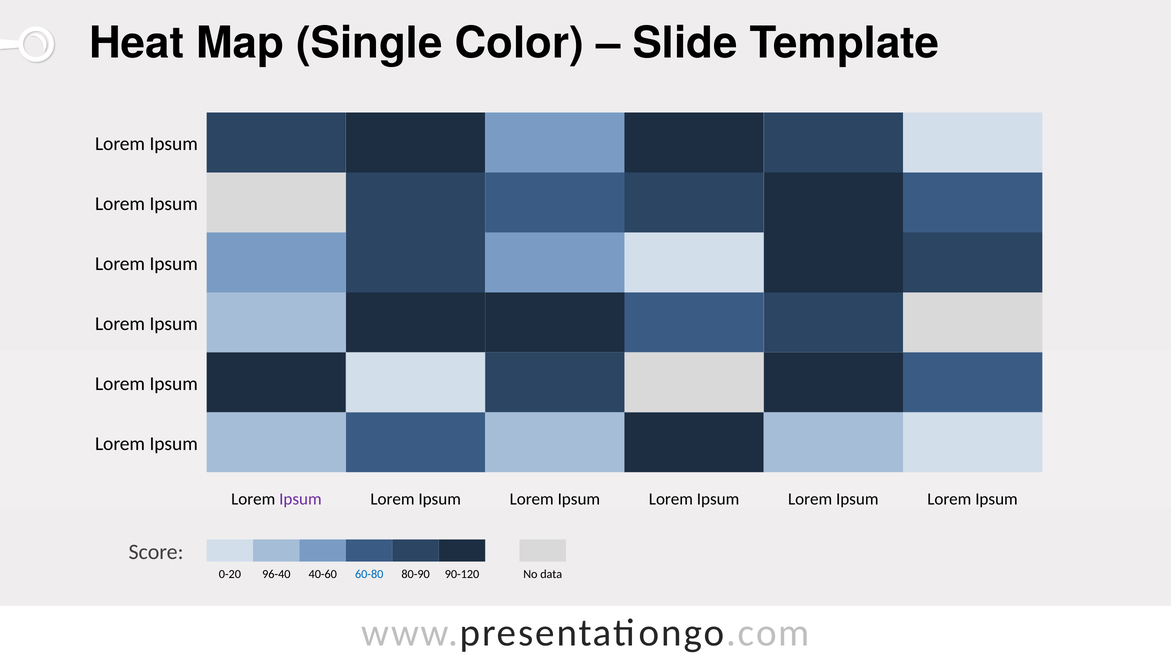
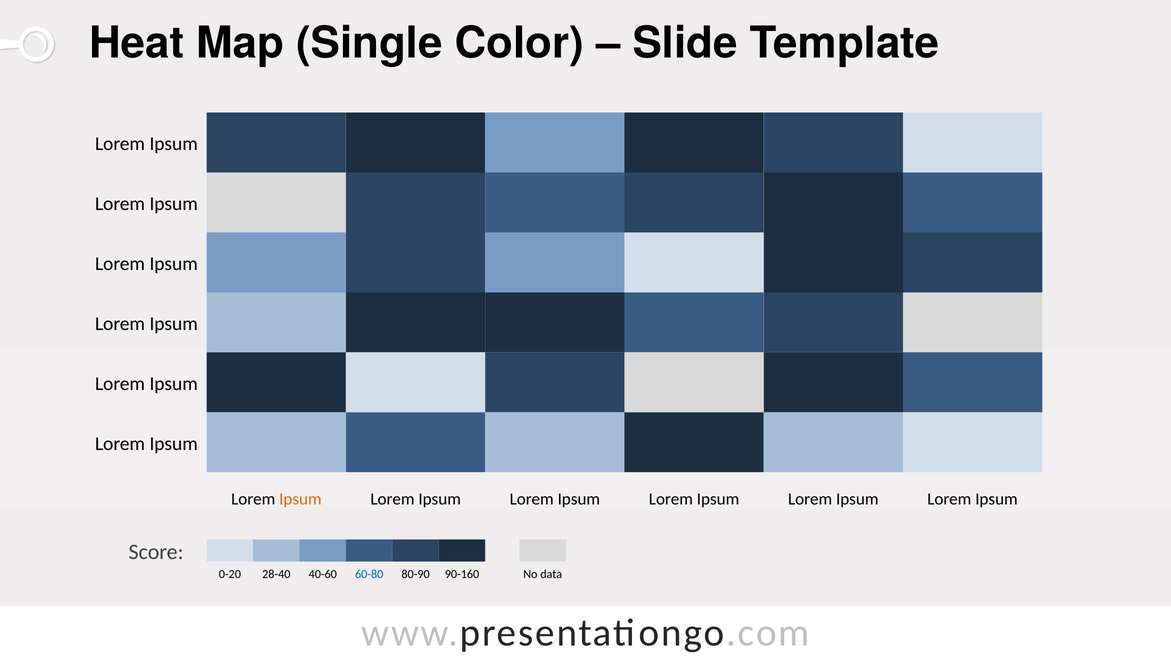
Ipsum colour: purple -> orange (300, 499)
96-40: 96-40 -> 28-40 (276, 574)
90-120: 90-120 -> 90-160 (462, 574)
